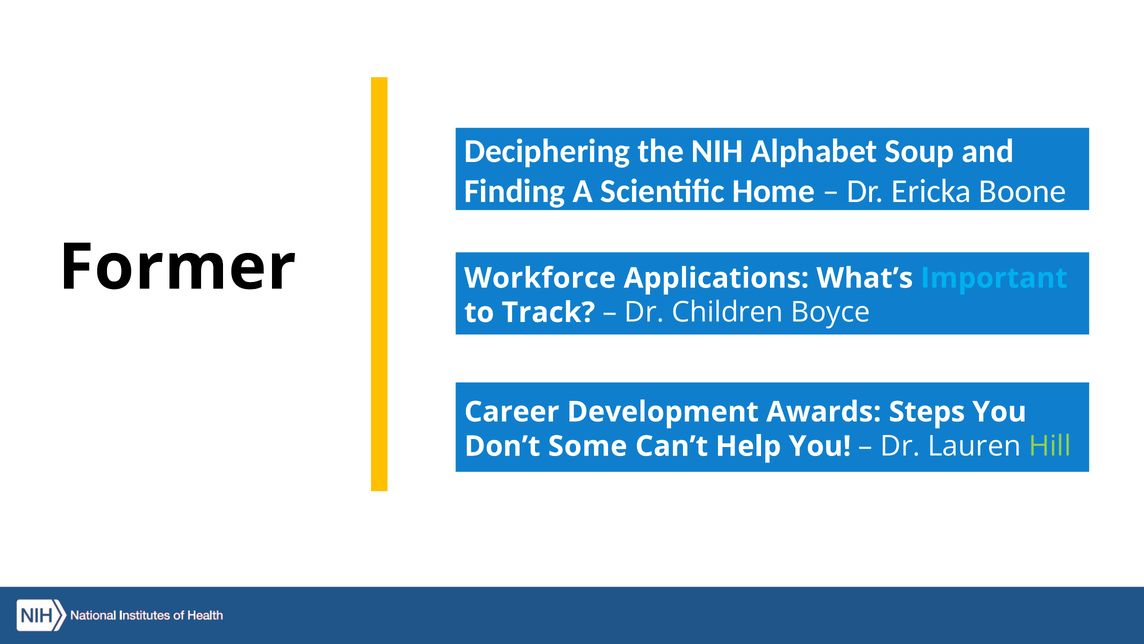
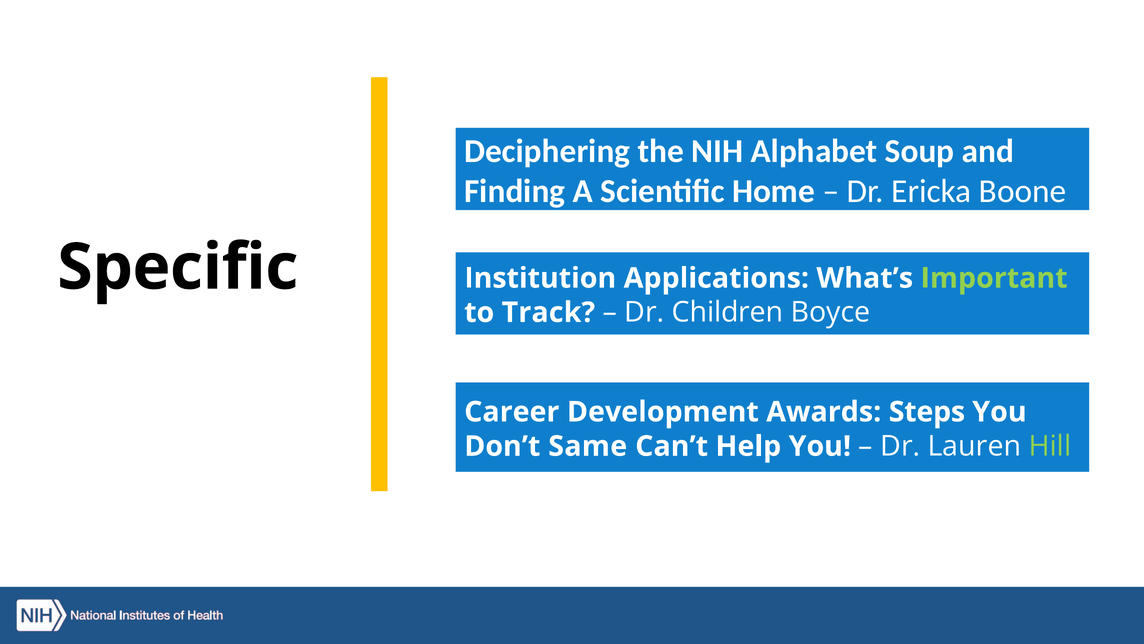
Former: Former -> Specific (178, 267)
Workforce: Workforce -> Institution (540, 278)
Important colour: light blue -> light green (994, 278)
Some: Some -> Same (588, 446)
